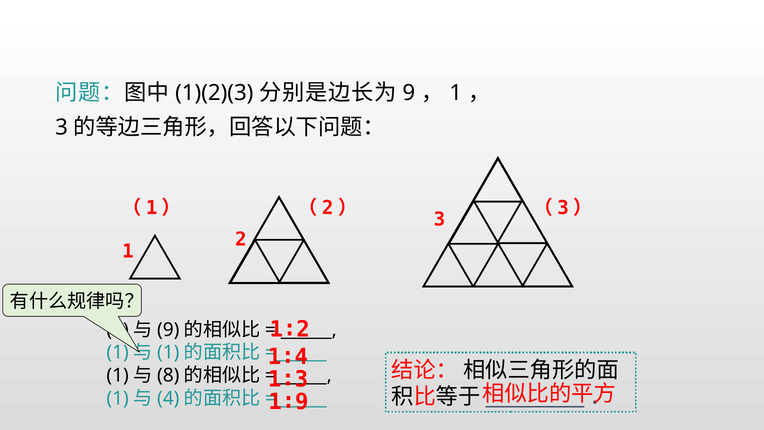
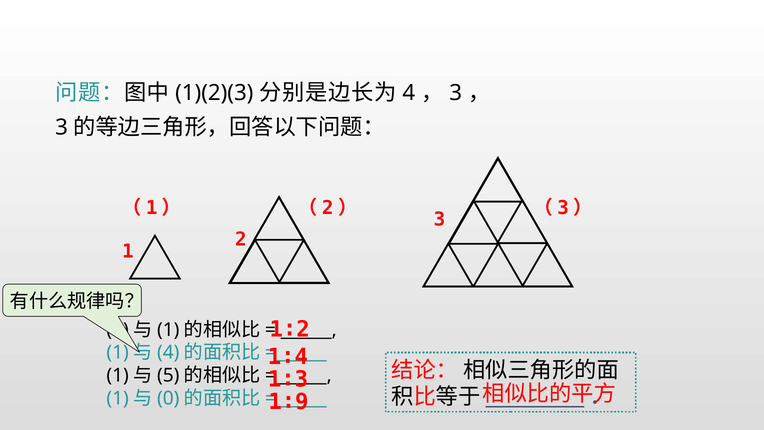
9: 9 -> 4 (409, 93)
1: 1 -> 3 (456, 93)
9: 9 -> 1 (168, 330)
1: 1 -> 4 (168, 352)
8: 8 -> 5 (168, 375)
4: 4 -> 0 (168, 398)
